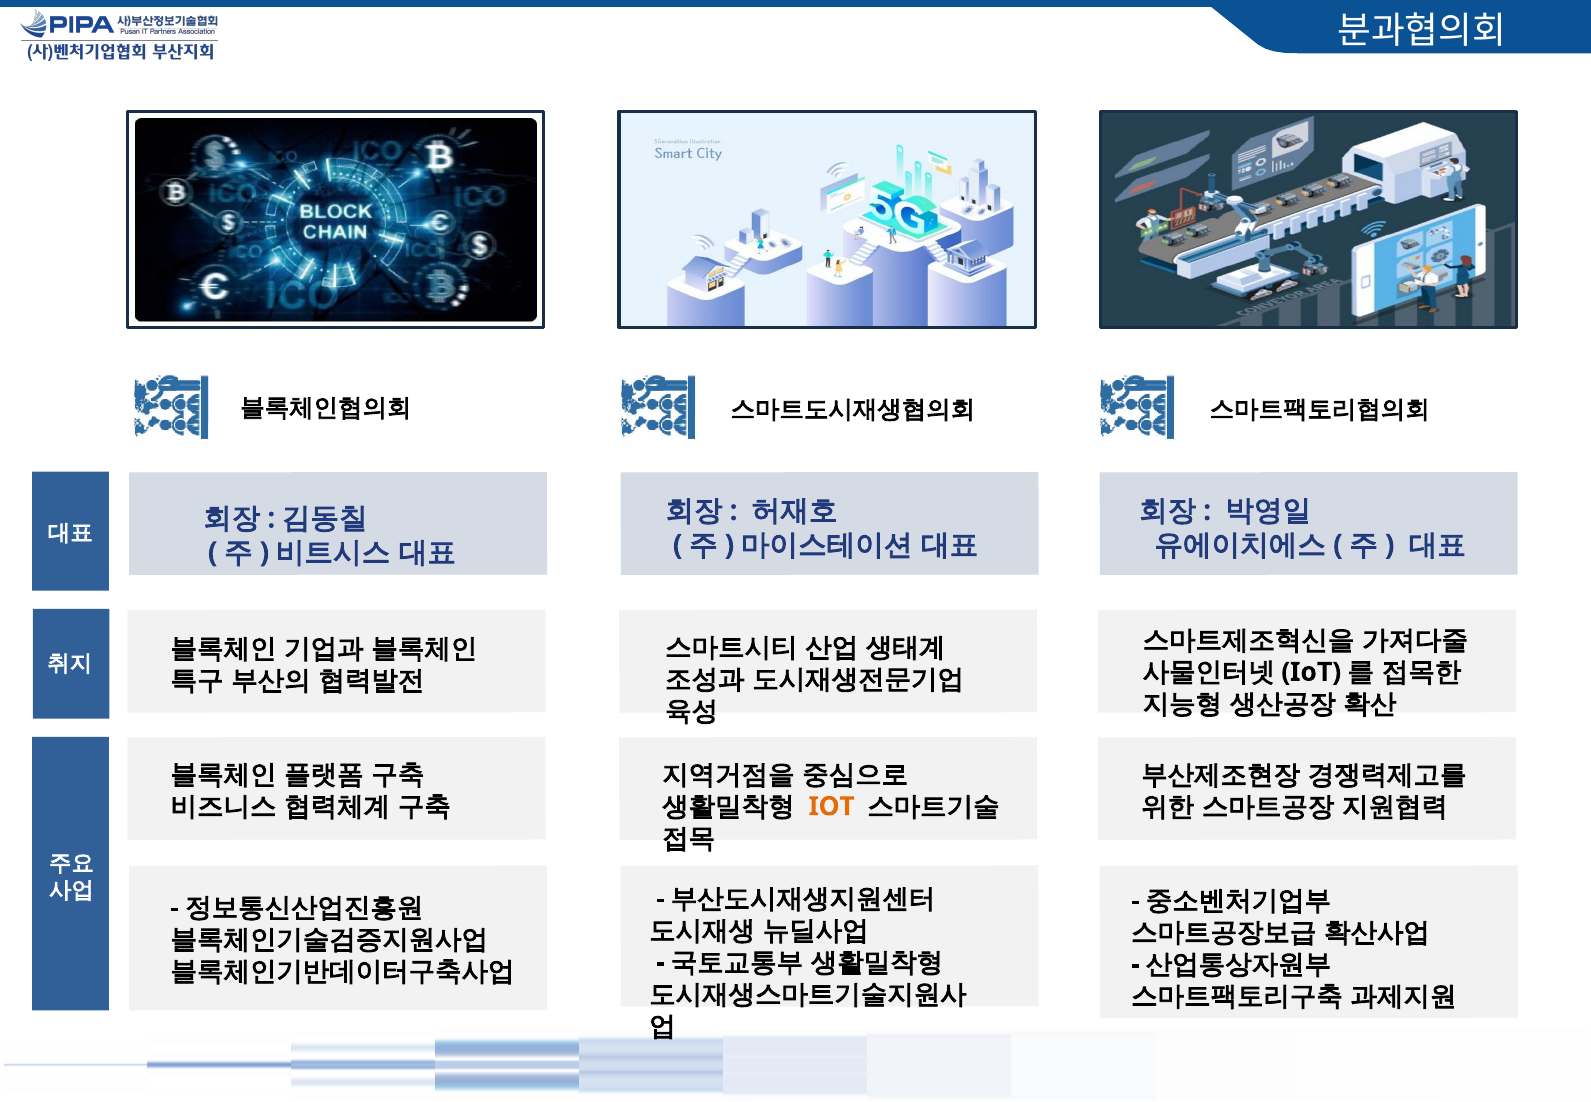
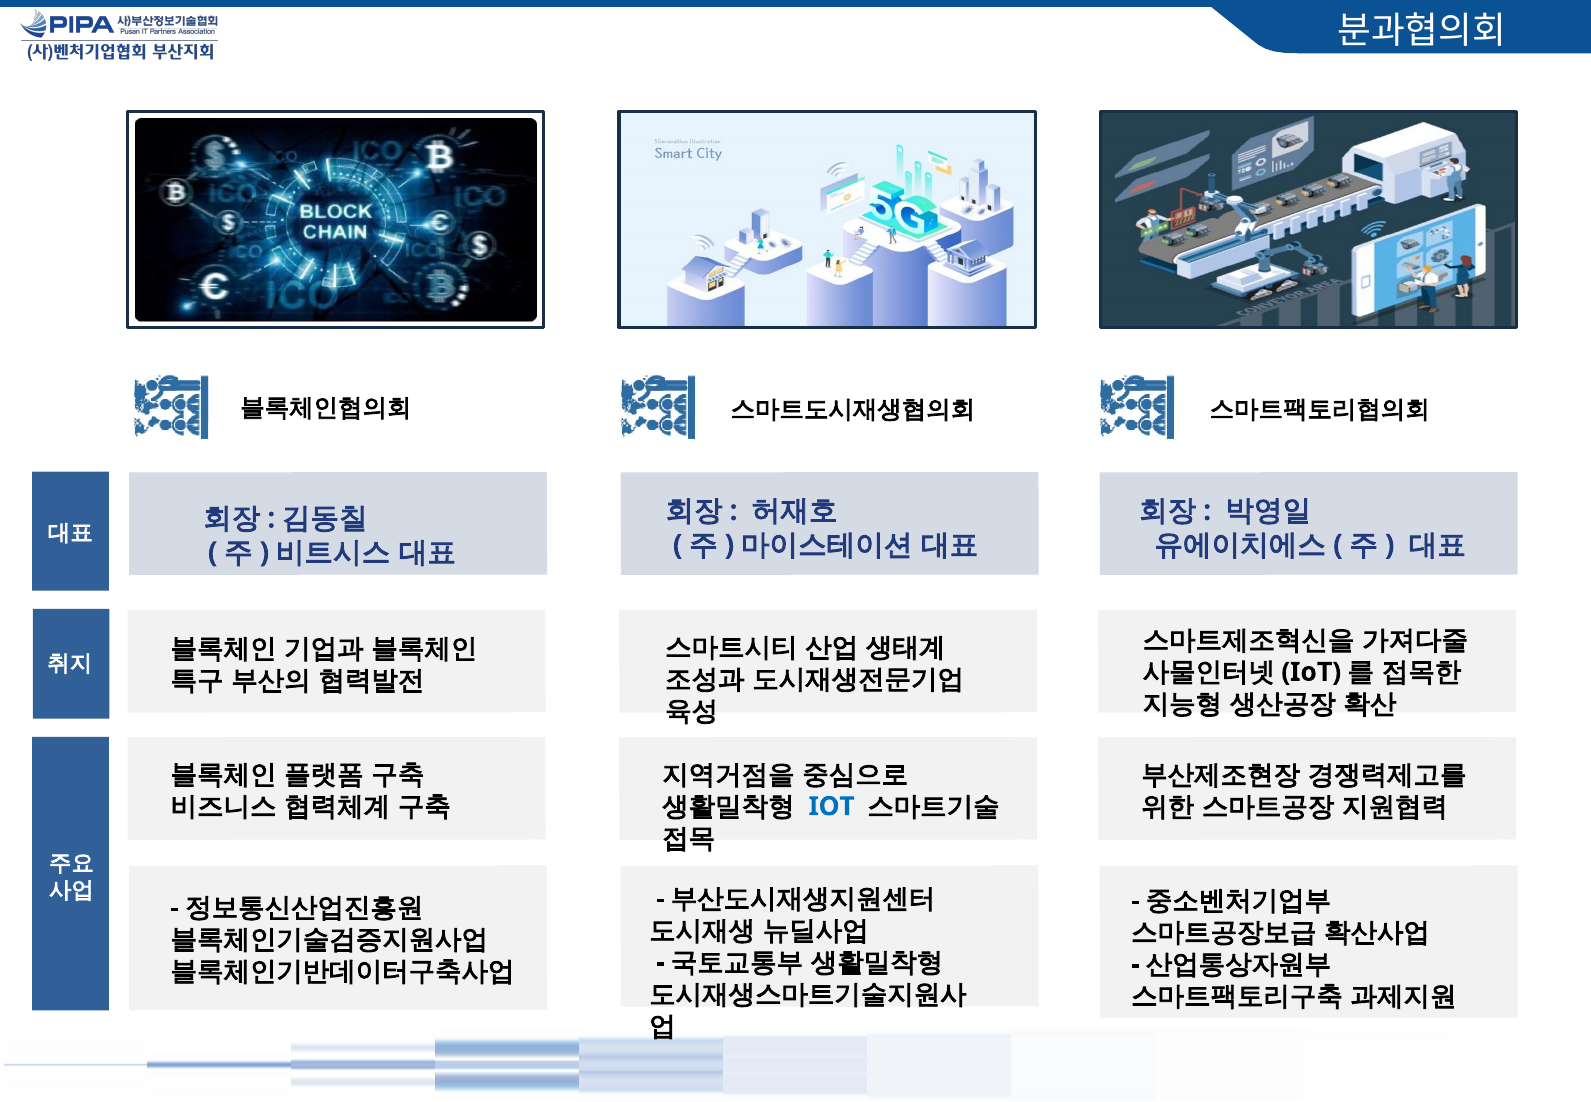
IOT colour: orange -> blue (832, 806)
